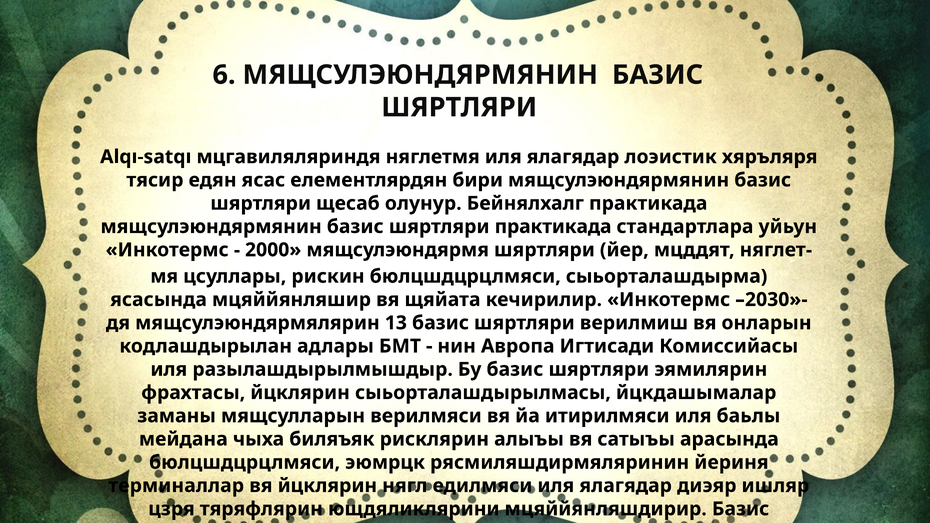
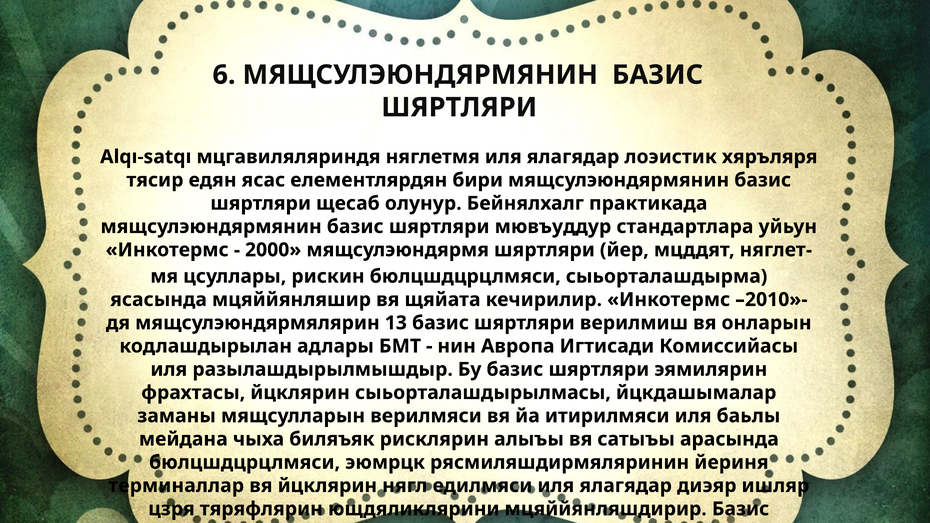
шяртляри практикада: практикада -> мювъуддур (553, 227)
–2030»-: –2030»- -> –2010»- (771, 300)
